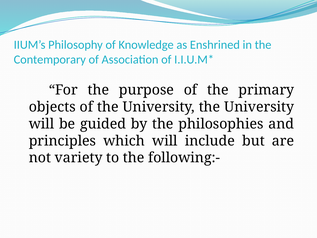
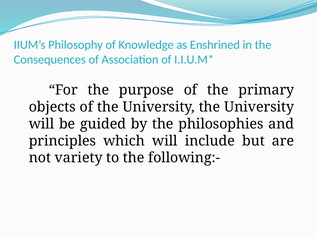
Contemporary: Contemporary -> Consequences (50, 60)
